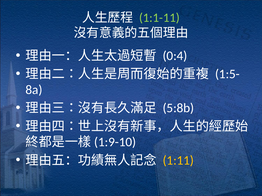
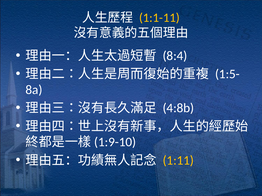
1:1-11 colour: light green -> yellow (159, 18)
0:4: 0:4 -> 8:4 (175, 56)
5:8b: 5:8b -> 4:8b (178, 108)
